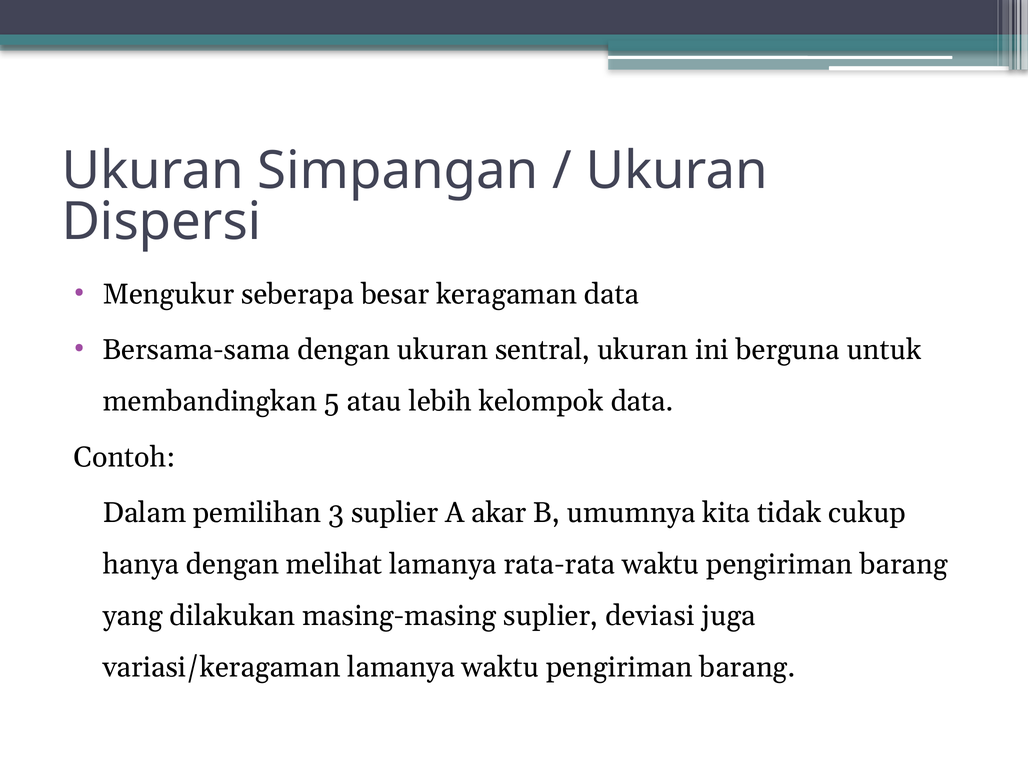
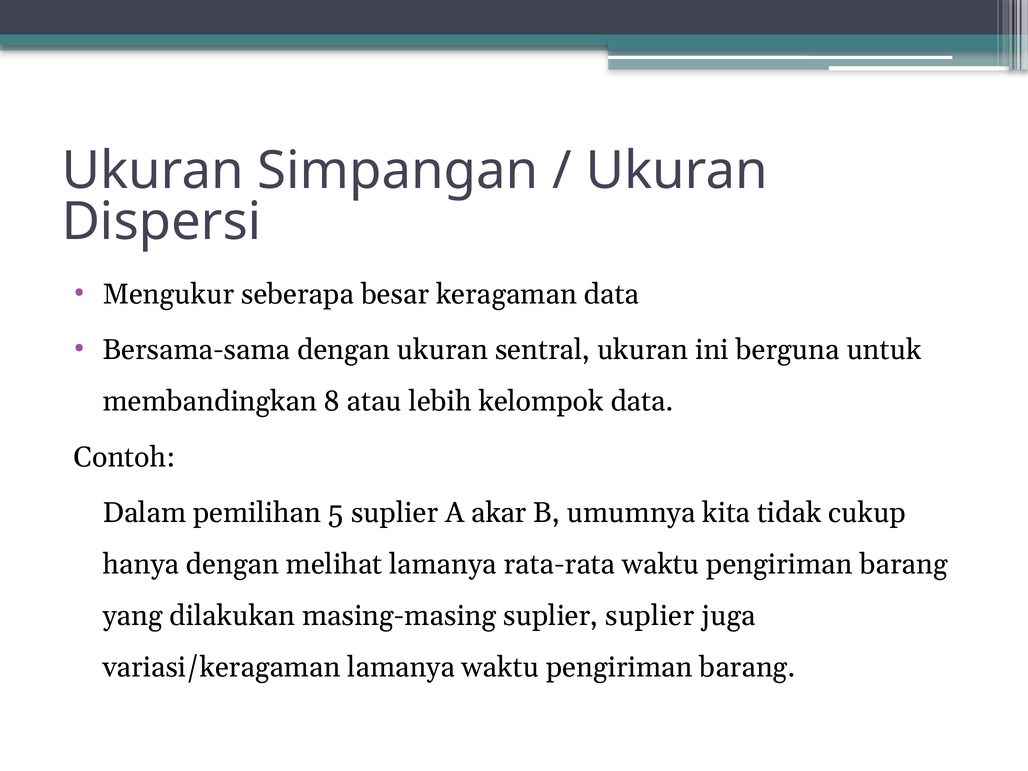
5: 5 -> 8 (332, 402)
3: 3 -> 5 (336, 513)
suplier deviasi: deviasi -> suplier (650, 616)
